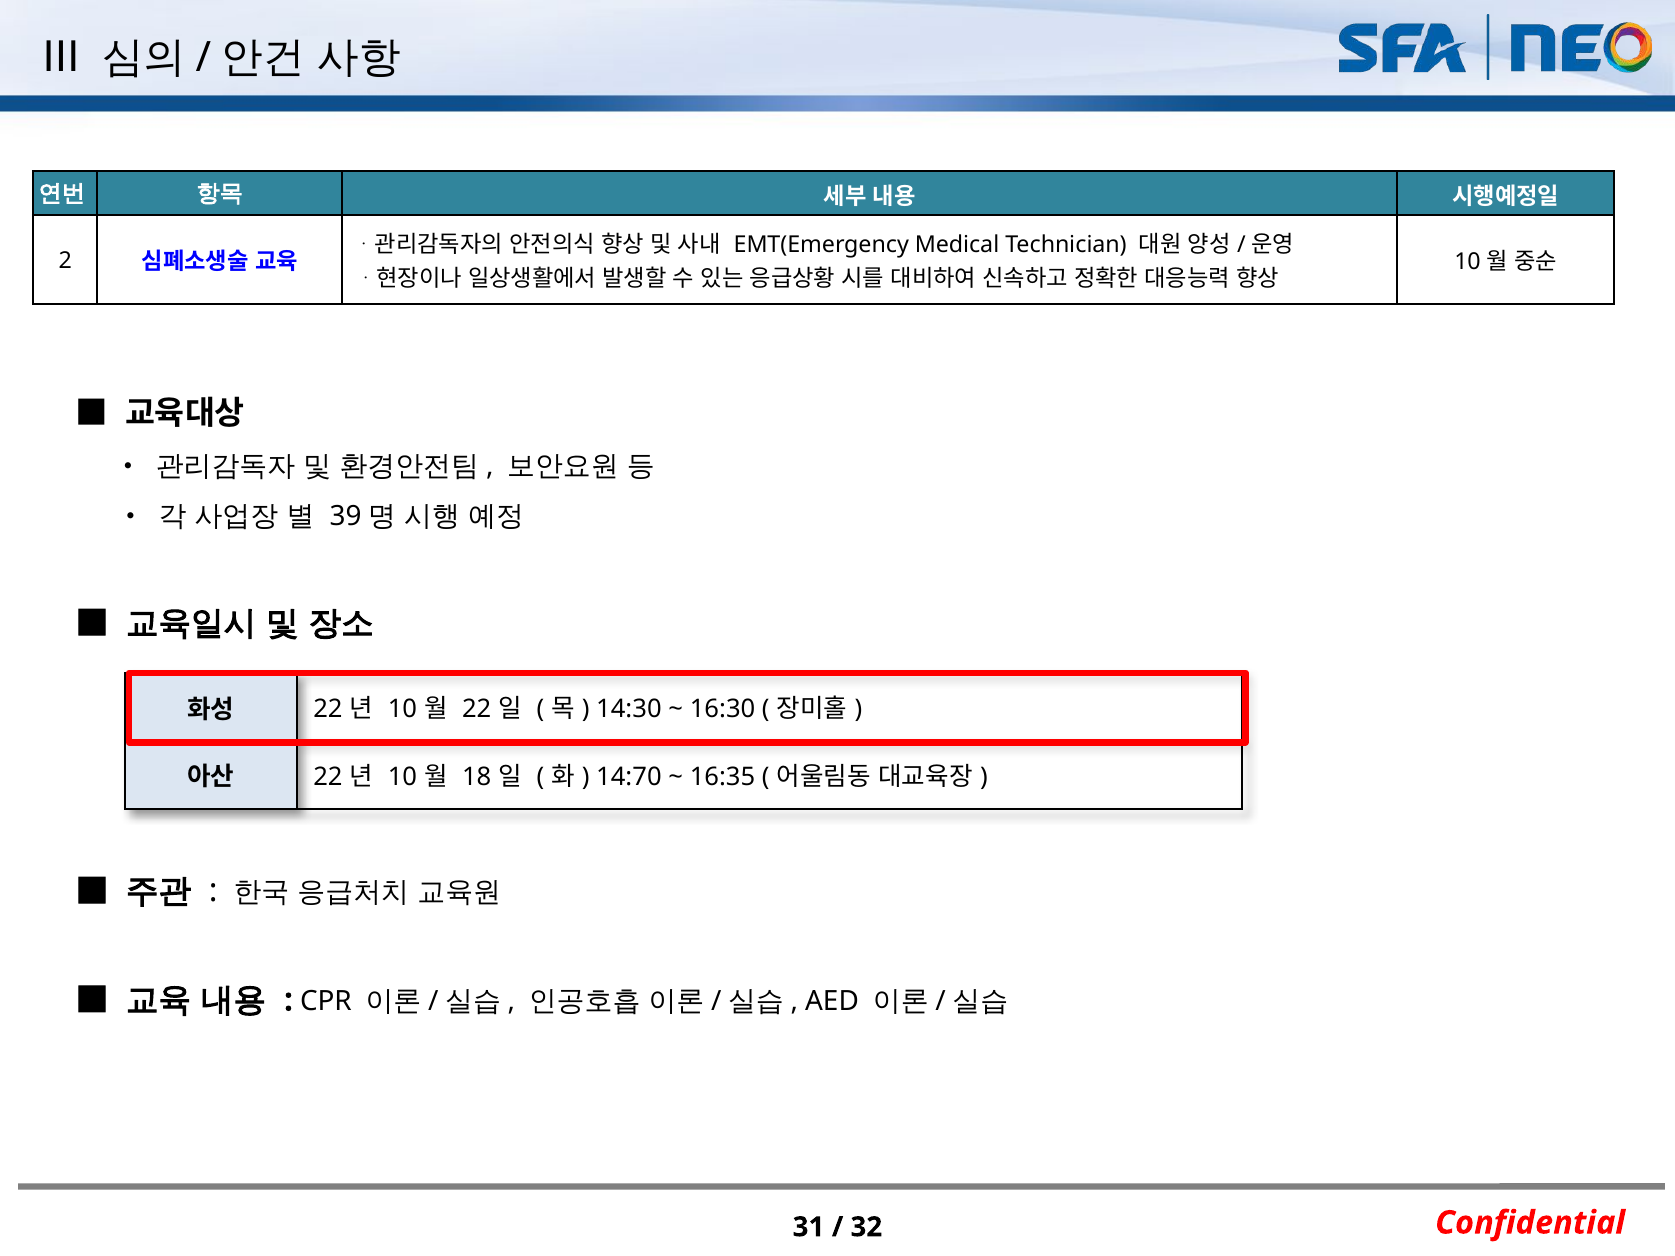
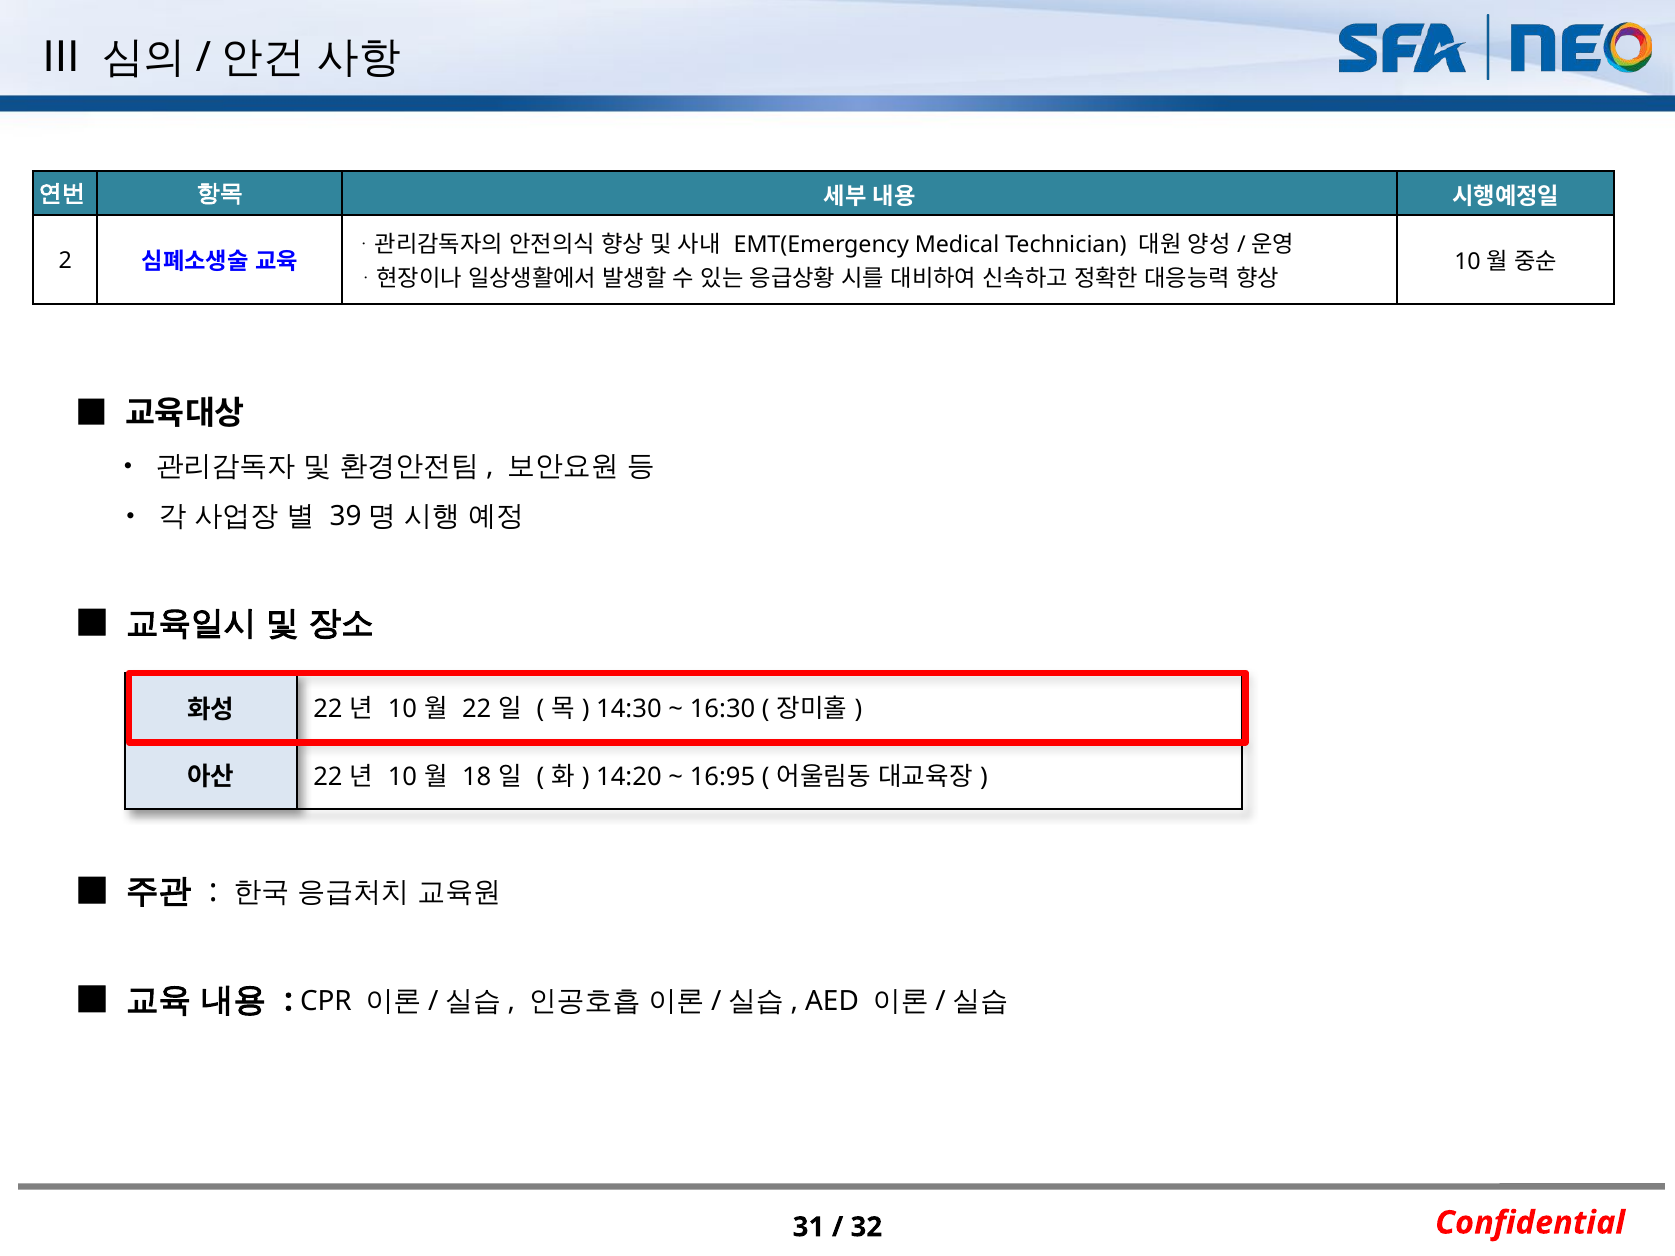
14:70: 14:70 -> 14:20 (629, 778)
16:35: 16:35 -> 16:95 (722, 778)
